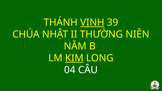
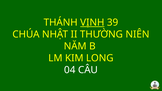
KIM underline: present -> none (74, 58)
